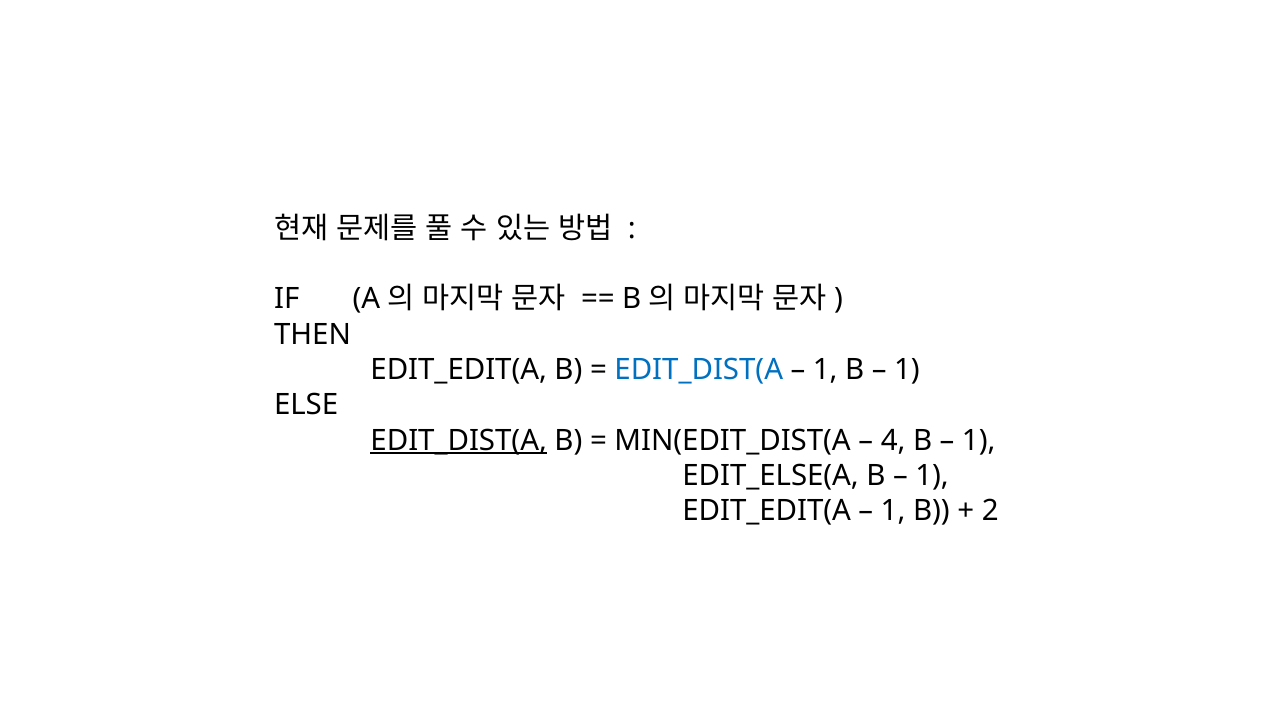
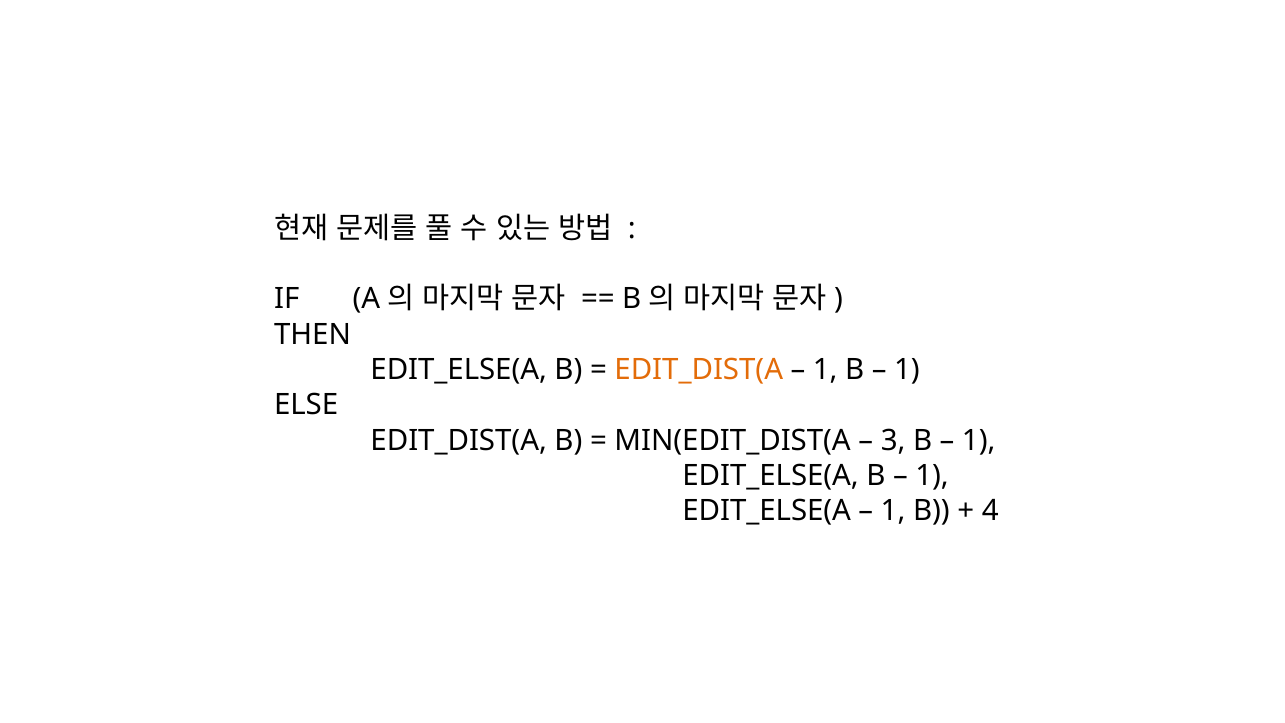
EDIT_EDIT(A: EDIT_EDIT(A -> EDIT_ELSE(A (459, 370)
EDIT_DIST(A colour: blue -> orange (699, 370)
EDIT_DIST(A underline: present -> none (459, 440)
4: 4 -> 3 (893, 440)
EDIT_EDIT(A: EDIT_EDIT(A -> EDIT_ELSE(A (767, 511)
2: 2 -> 4 (990, 511)
